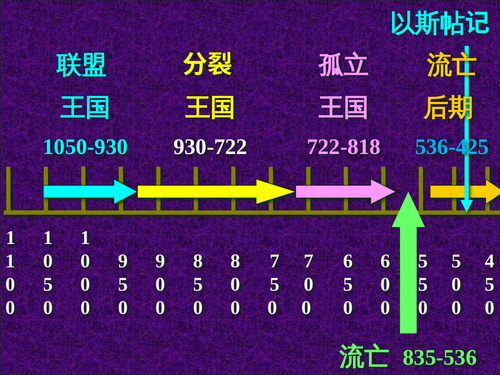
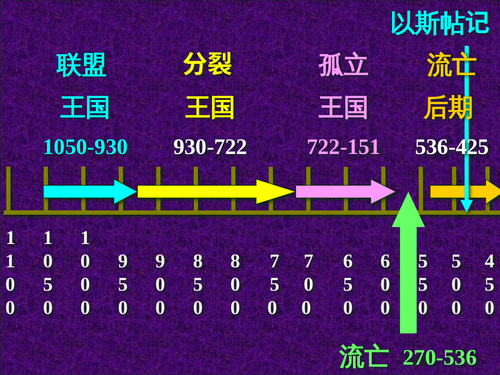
722-818: 722-818 -> 722-151 (344, 147)
536-425 colour: light blue -> white (452, 147)
835-536: 835-536 -> 270-536 (440, 358)
